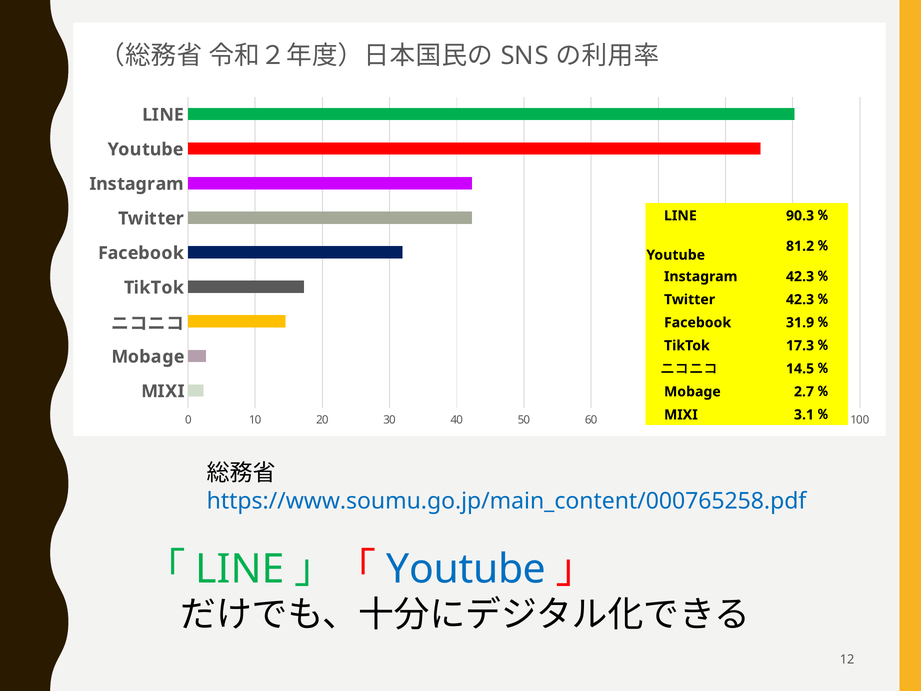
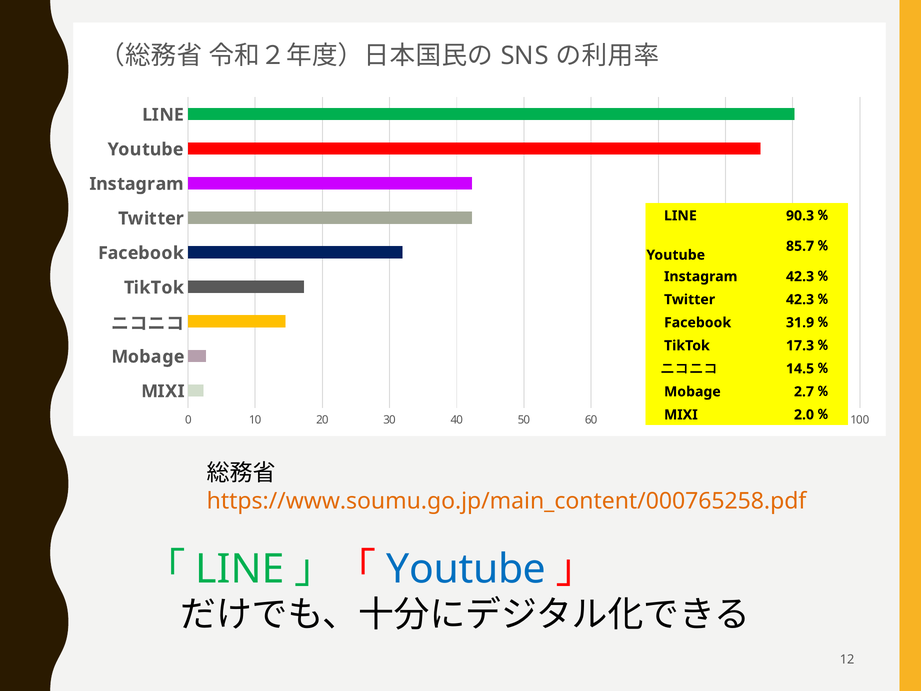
81.2: 81.2 -> 85.7 (800, 246)
3.1: 3.1 -> 2.0 (804, 415)
https://www.soumu.go.jp/main_content/000765258.pdf colour: blue -> orange (506, 501)
